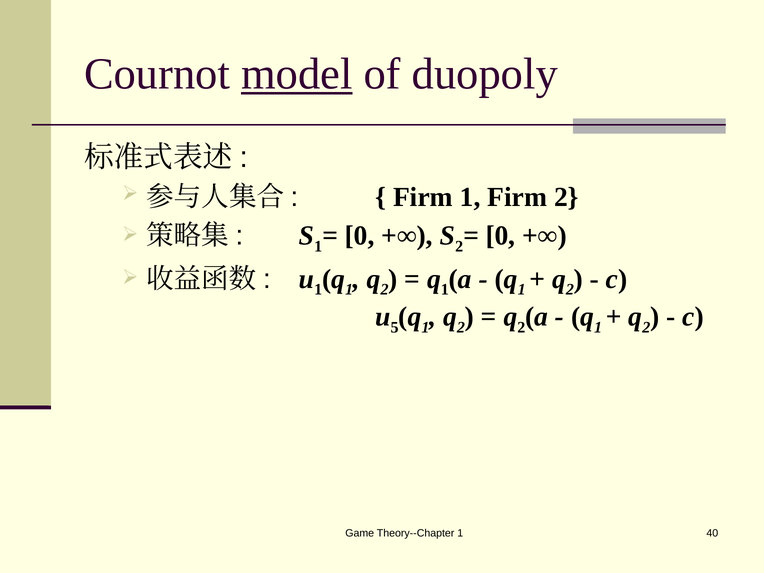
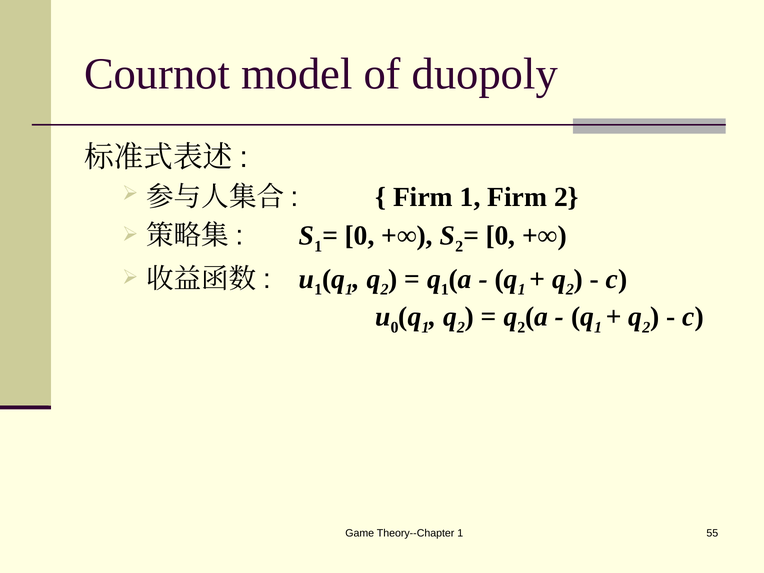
model underline: present -> none (297, 74)
5: 5 -> 0 (395, 327)
40: 40 -> 55 (712, 533)
